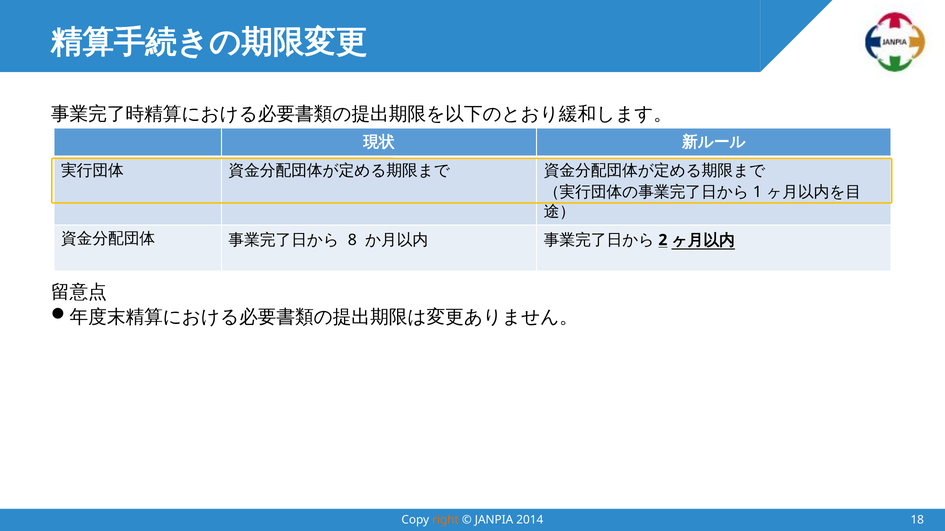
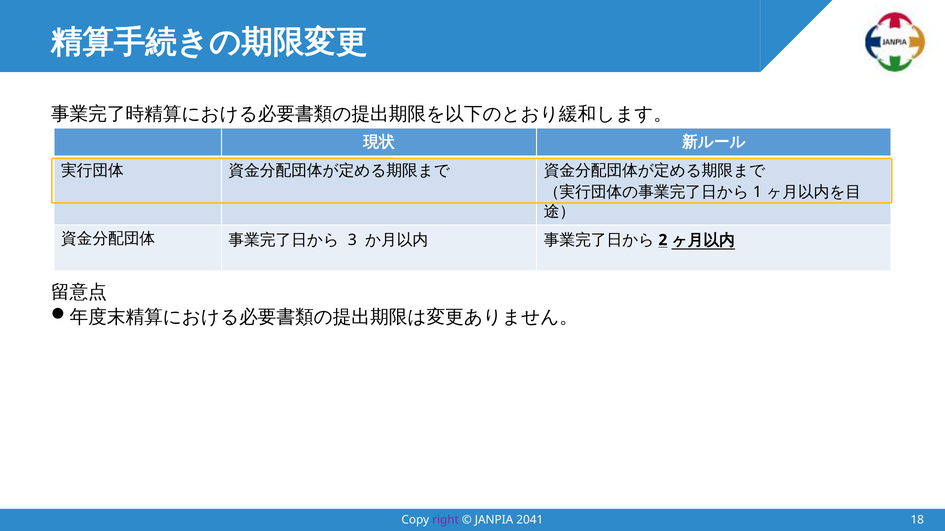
8: 8 -> 3 (352, 240)
right colour: orange -> purple (446, 520)
2014: 2014 -> 2041 (530, 520)
